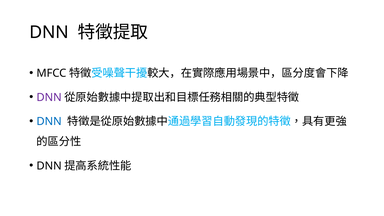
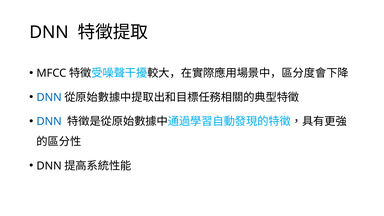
DNN colour: purple -> blue (49, 97)
